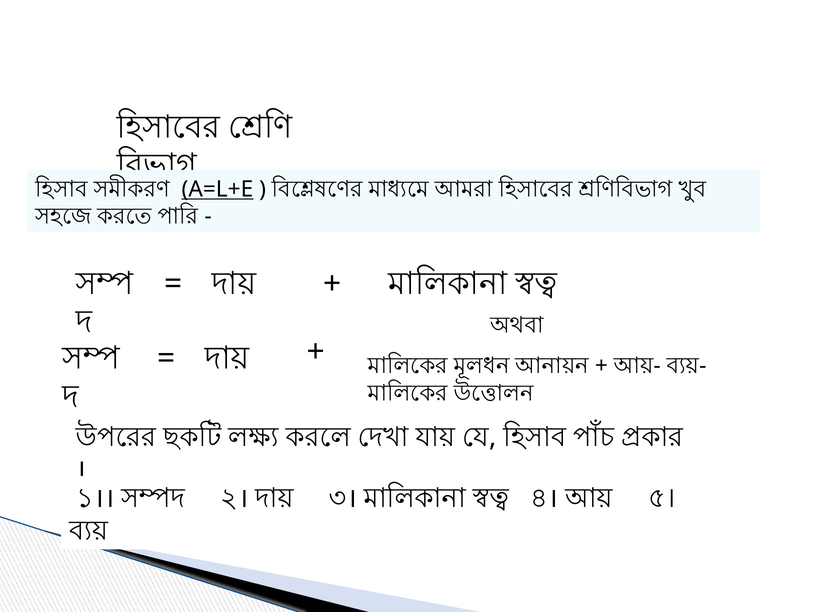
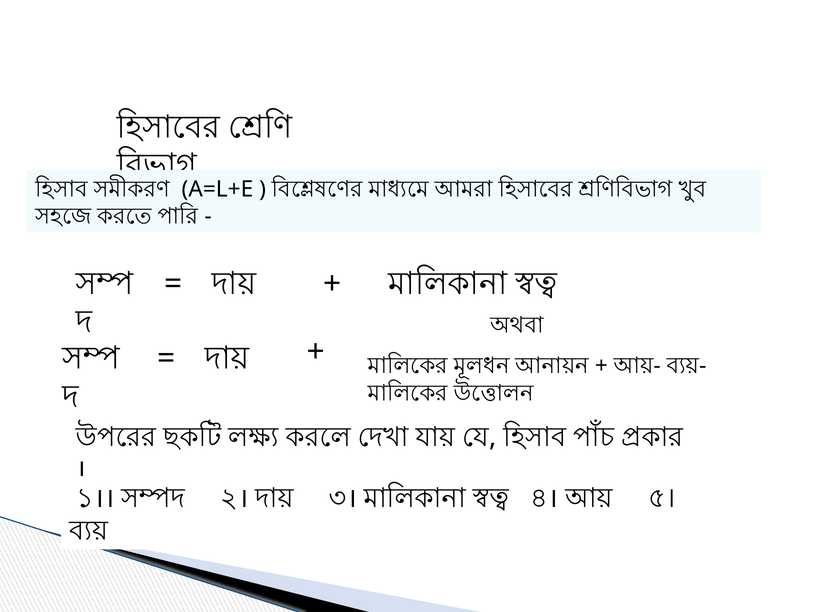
A=L+E underline: present -> none (217, 189)
